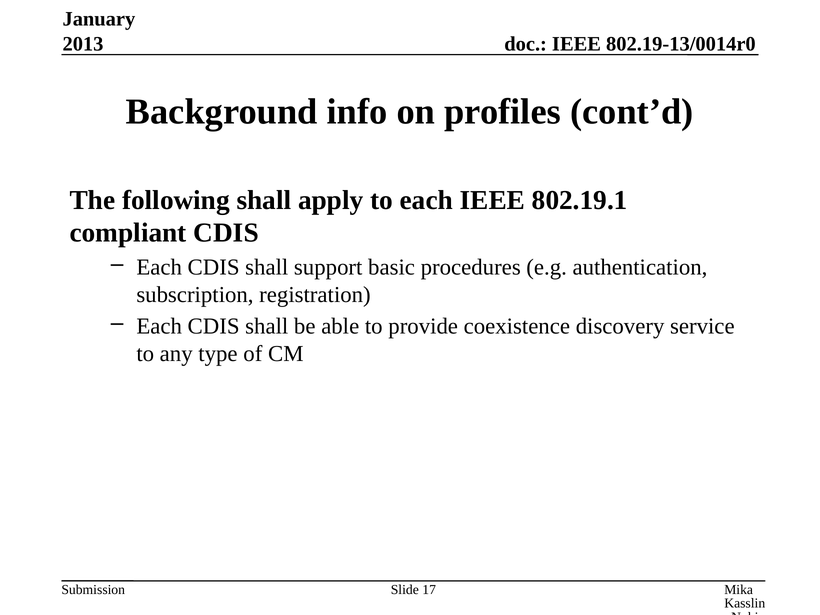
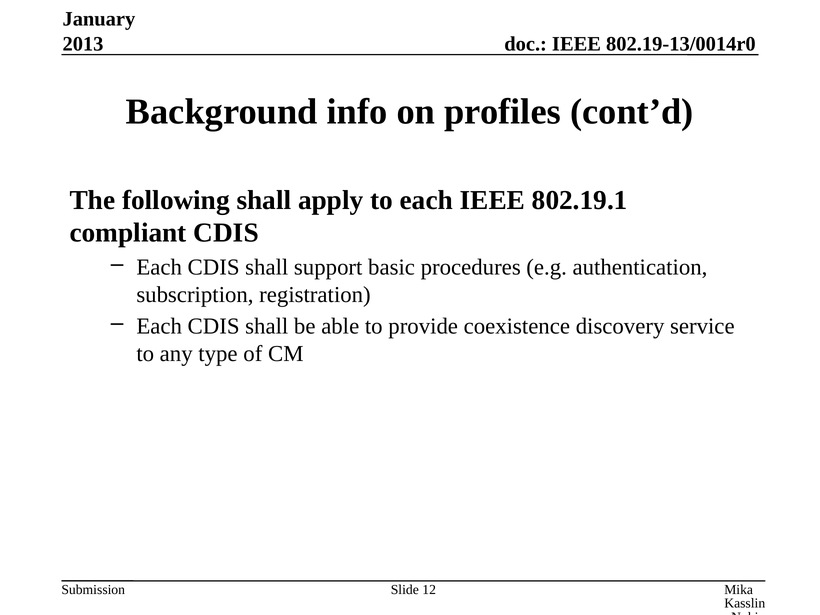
17: 17 -> 12 (429, 590)
